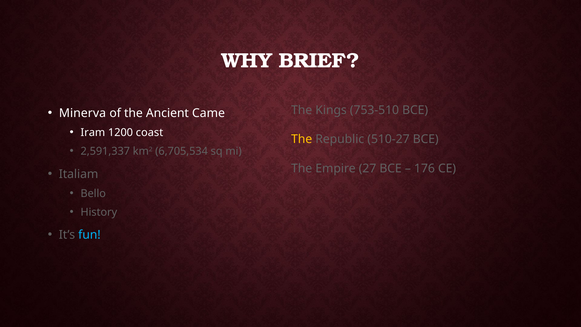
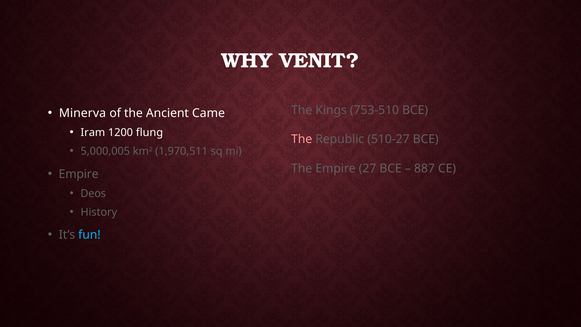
BRIEF: BRIEF -> VENIT (319, 61)
coast: coast -> flung (149, 132)
The colour: yellow -> pink (302, 139)
2,591,337: 2,591,337 -> 5,000,005 (105, 151)
6,705,534: 6,705,534 -> 1,970,511 (182, 151)
176: 176 -> 887 (424, 168)
Italiam: Italiam -> Empire (79, 174)
Bello: Bello -> Deos (93, 193)
